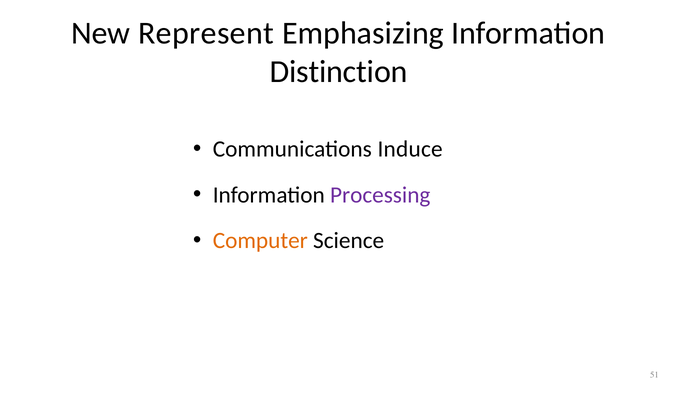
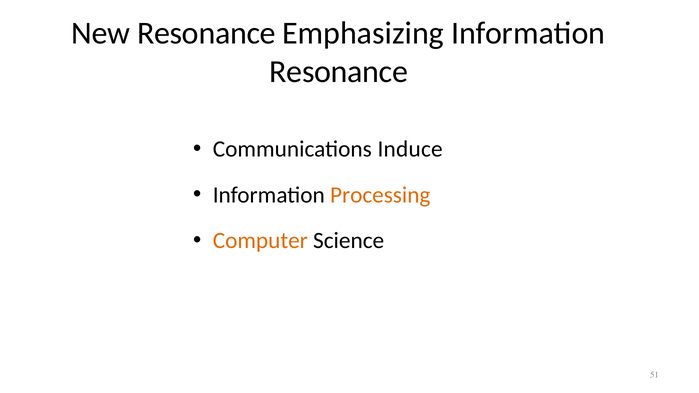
New Represent: Represent -> Resonance (206, 33)
Distinction: Distinction -> Resonance (339, 72)
Processing colour: purple -> orange (380, 195)
